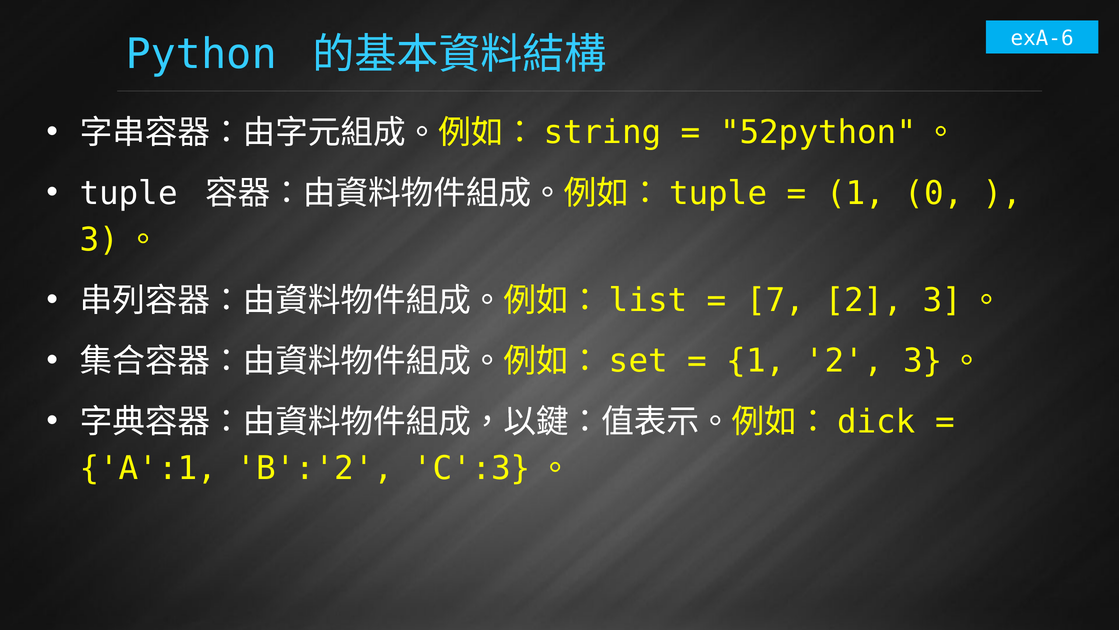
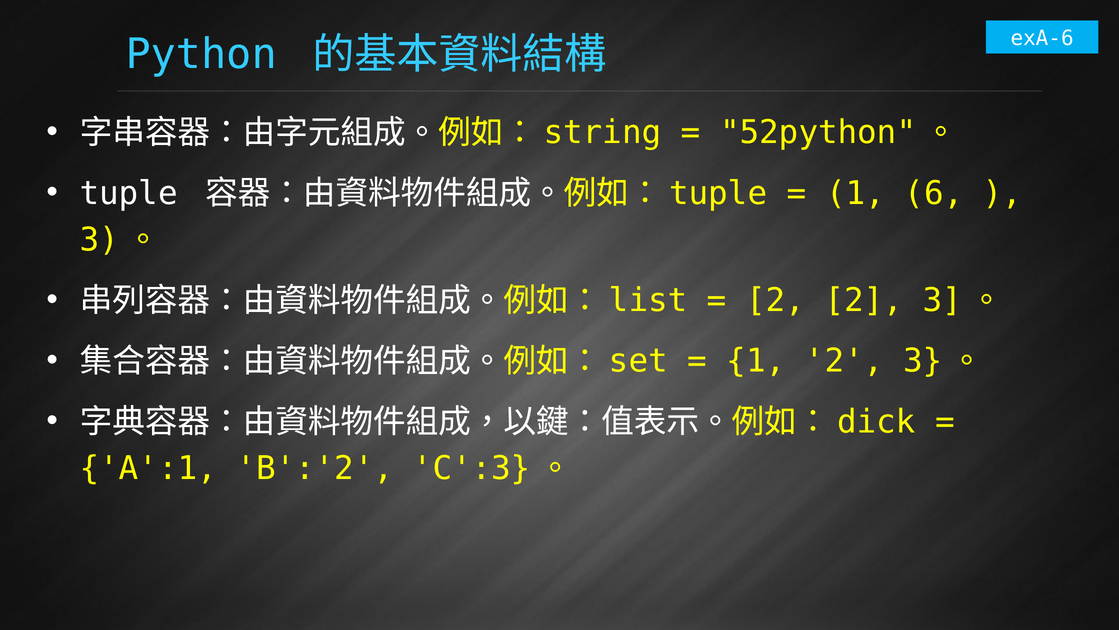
0: 0 -> 6 (934, 193)
7: 7 -> 2 (776, 300)
